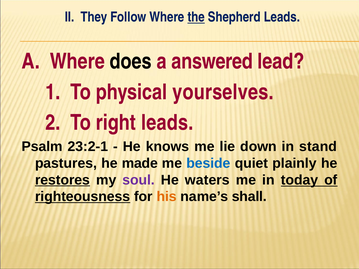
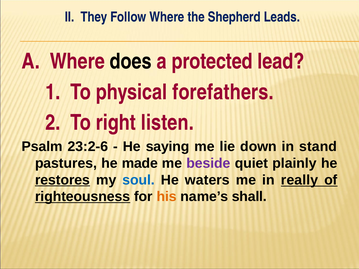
the underline: present -> none (196, 17)
answered: answered -> protected (212, 61)
yourselves: yourselves -> forefathers (223, 92)
right leads: leads -> listen (167, 123)
23:2-1: 23:2-1 -> 23:2-6 (88, 147)
knows: knows -> saying (168, 147)
beside colour: blue -> purple (208, 163)
soul colour: purple -> blue (139, 180)
today: today -> really (300, 180)
